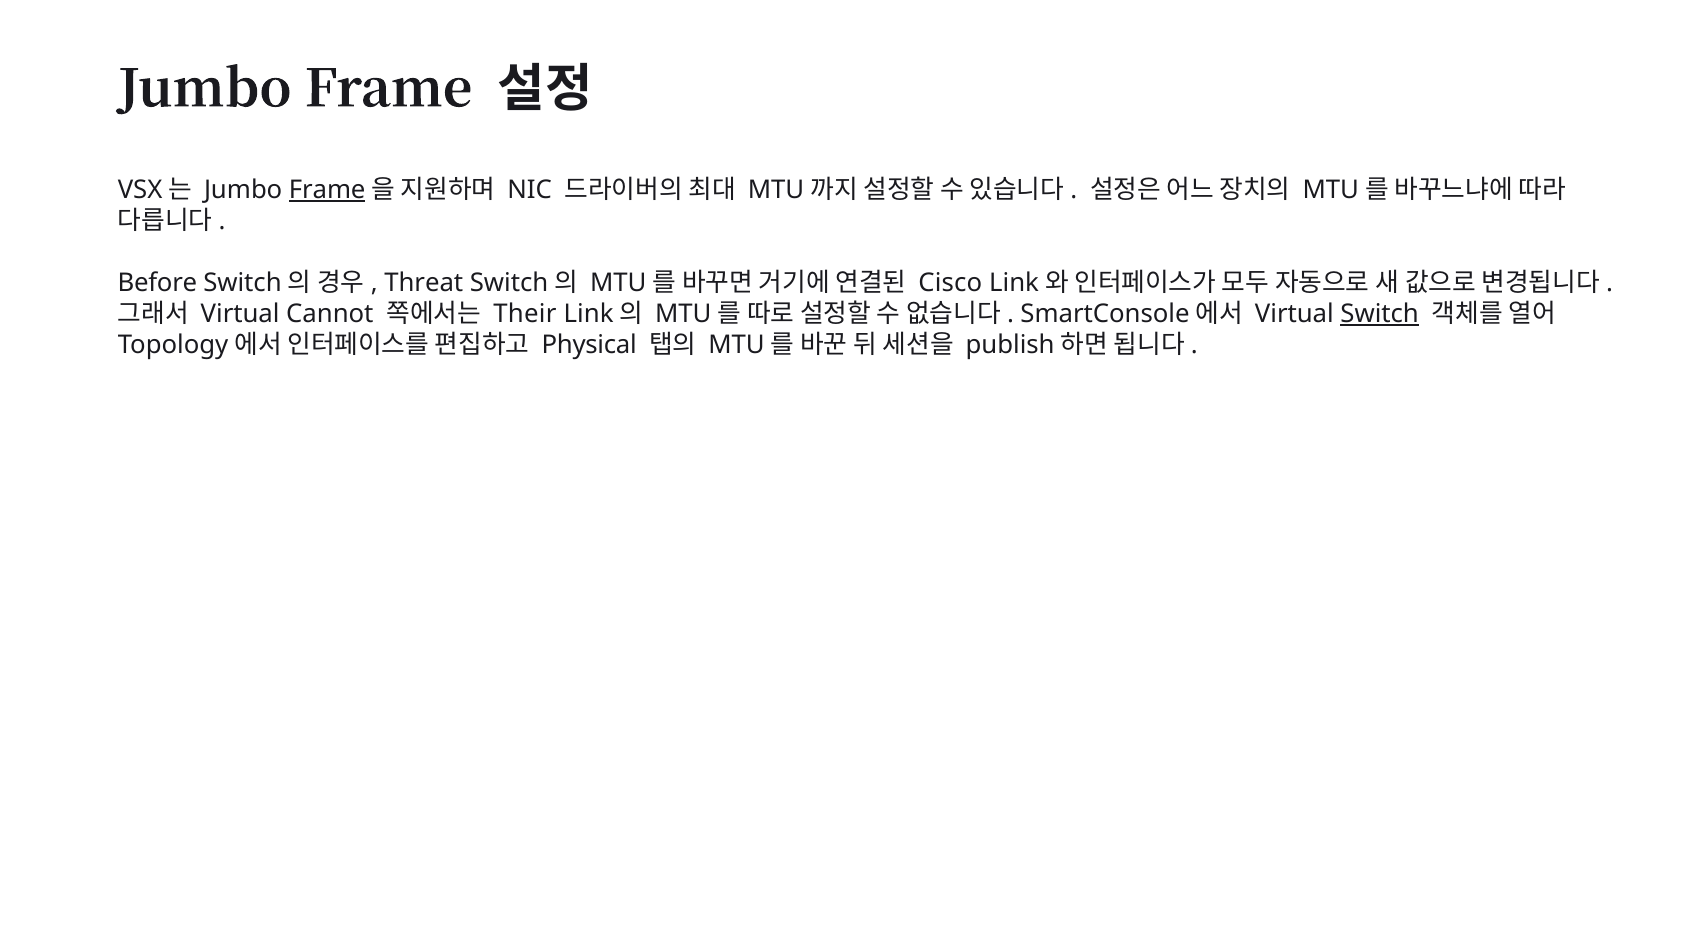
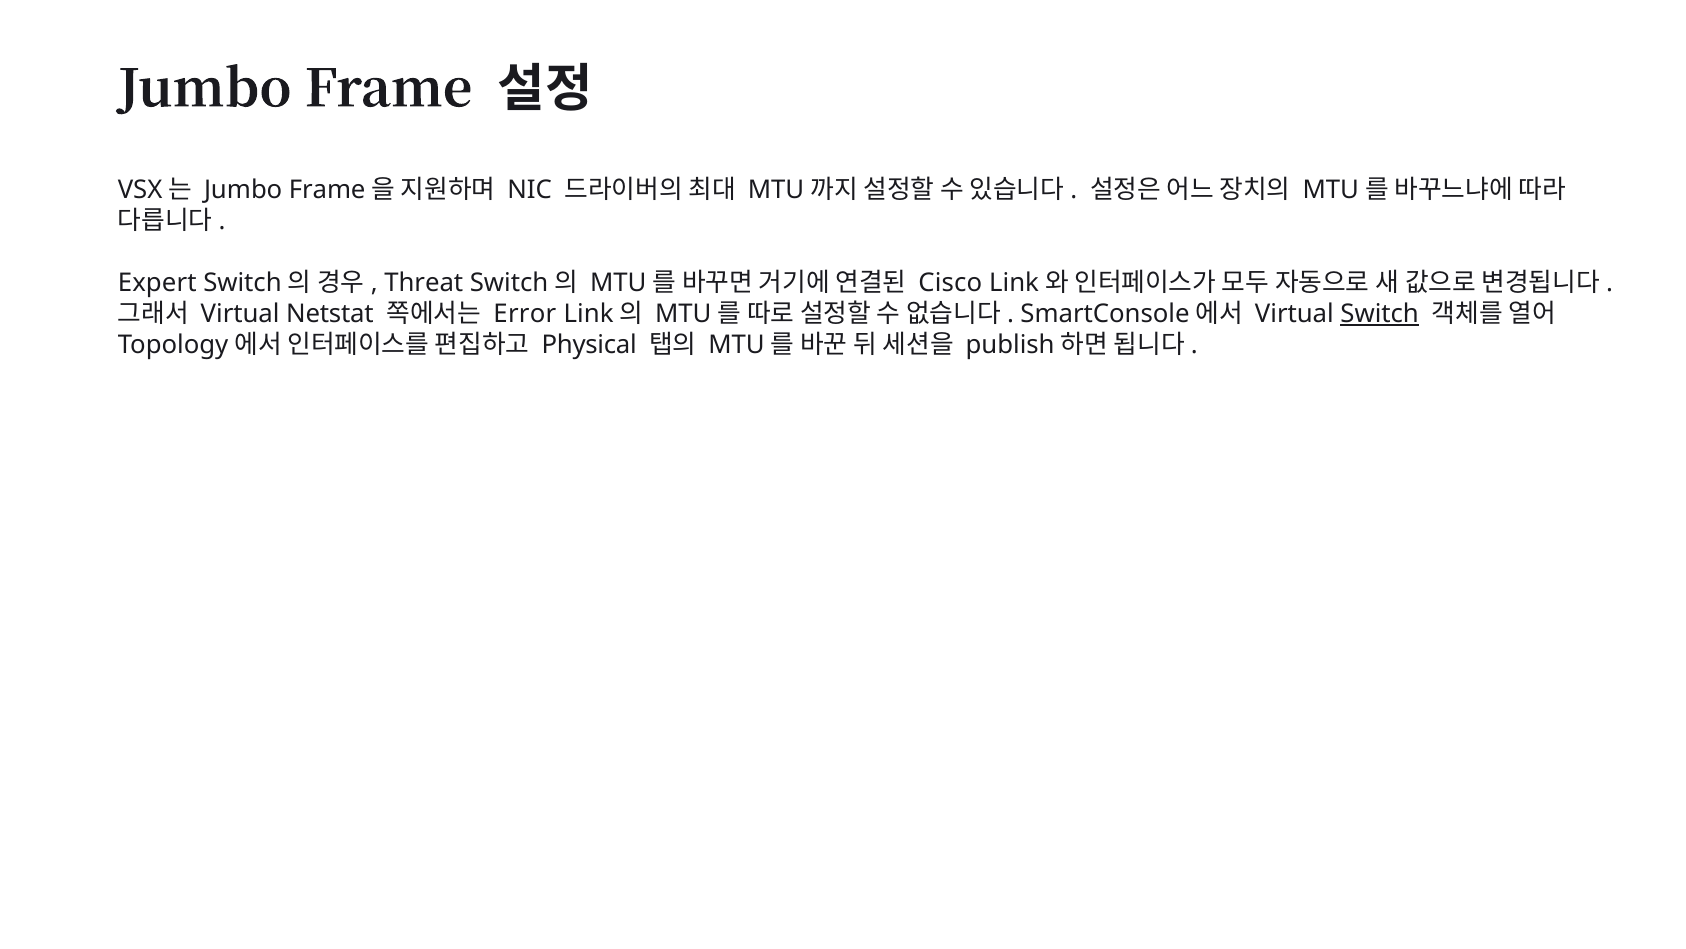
Frame underline: present -> none (327, 190)
Before: Before -> Expert (157, 283)
Cannot: Cannot -> Netstat (330, 314)
Their: Their -> Error (525, 314)
